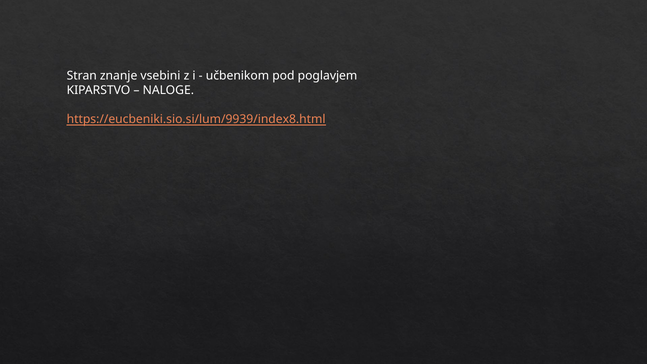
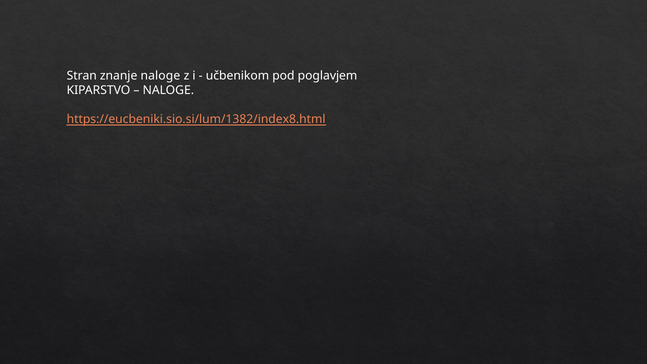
znanje vsebini: vsebini -> naloge (160, 76)
https://eucbeniki.sio.si/lum/9939/index8.html: https://eucbeniki.sio.si/lum/9939/index8.html -> https://eucbeniki.sio.si/lum/1382/index8.html (196, 119)
